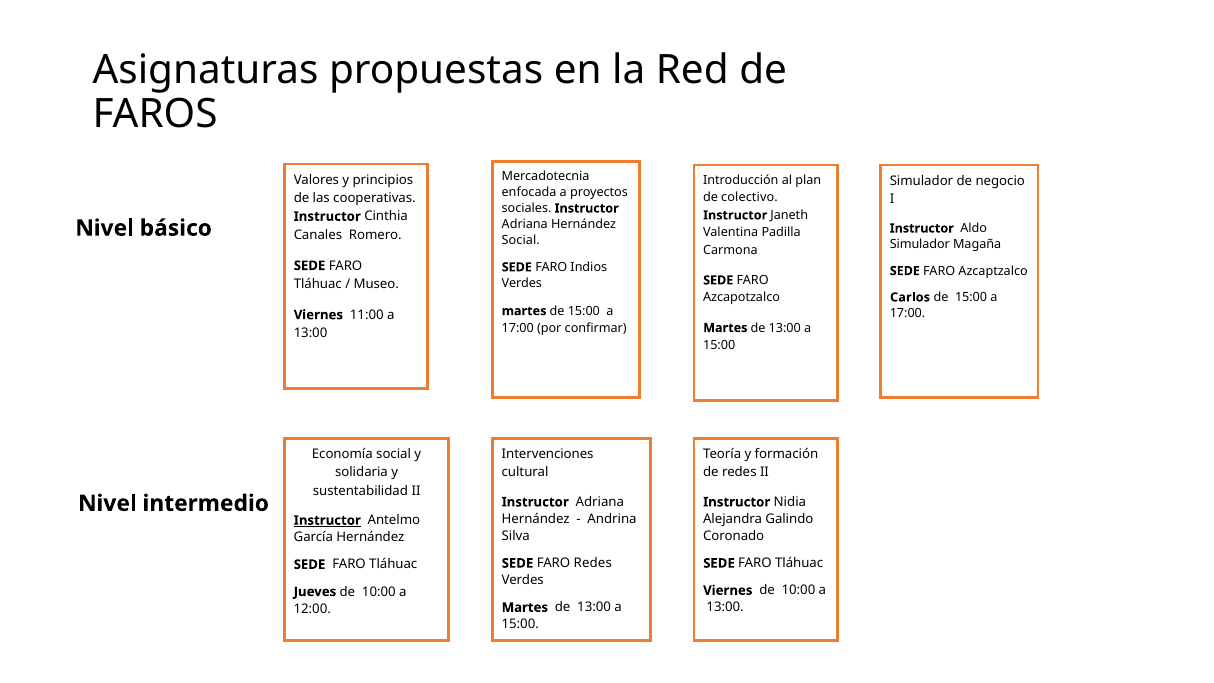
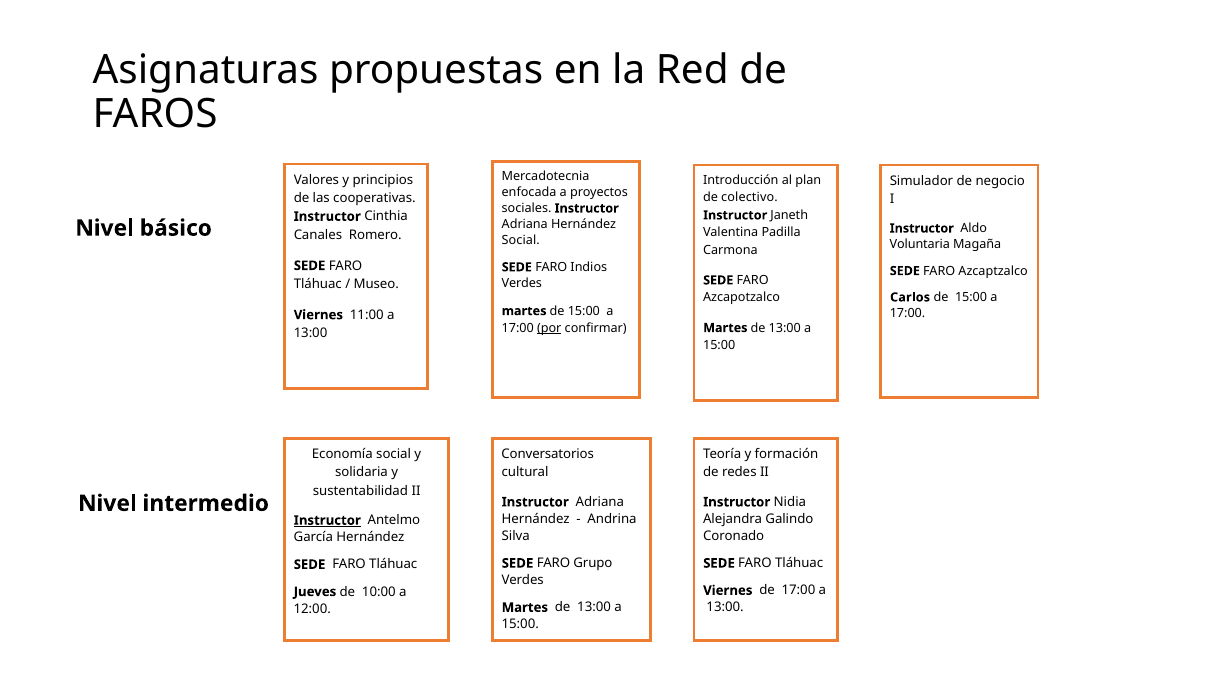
Simulador: Simulador -> Voluntaria (920, 245)
por underline: none -> present (549, 328)
Intervenciones: Intervenciones -> Conversatorios (548, 454)
FARO Redes: Redes -> Grupo (593, 563)
Viernes de 10:00: 10:00 -> 17:00 (798, 590)
